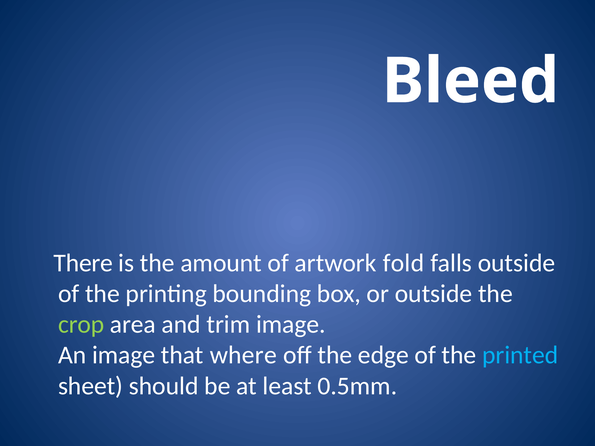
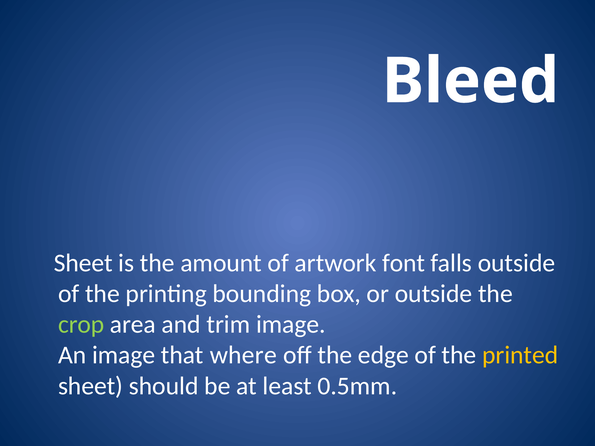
There: There -> Sheet (83, 263)
fold: fold -> font (404, 263)
printed colour: light blue -> yellow (520, 355)
